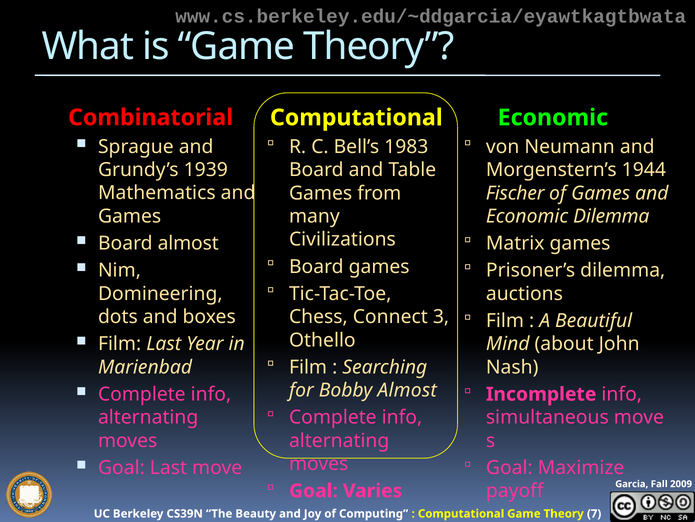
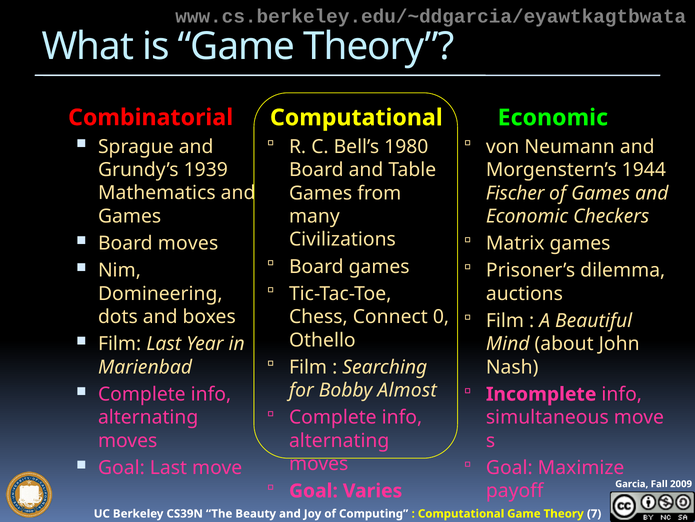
1983: 1983 -> 1980 (406, 147)
Economic Dilemma: Dilemma -> Checkers (611, 216)
Board almost: almost -> moves (188, 243)
3: 3 -> 0 (441, 316)
